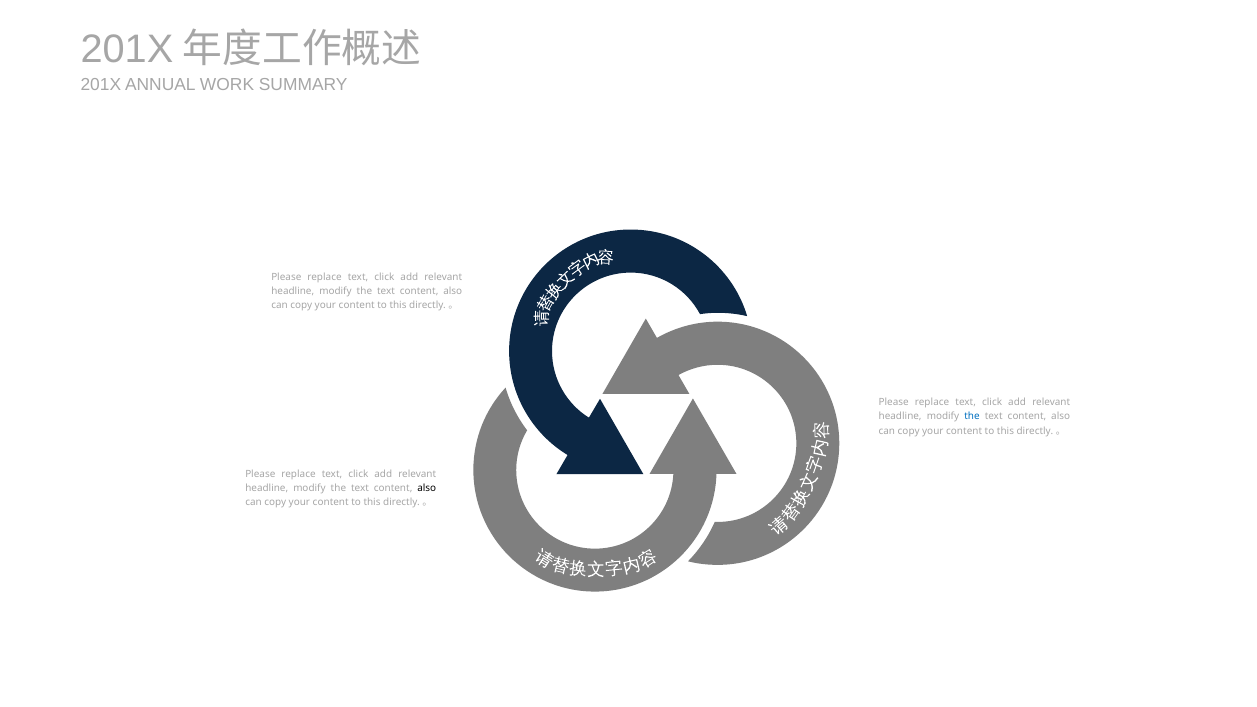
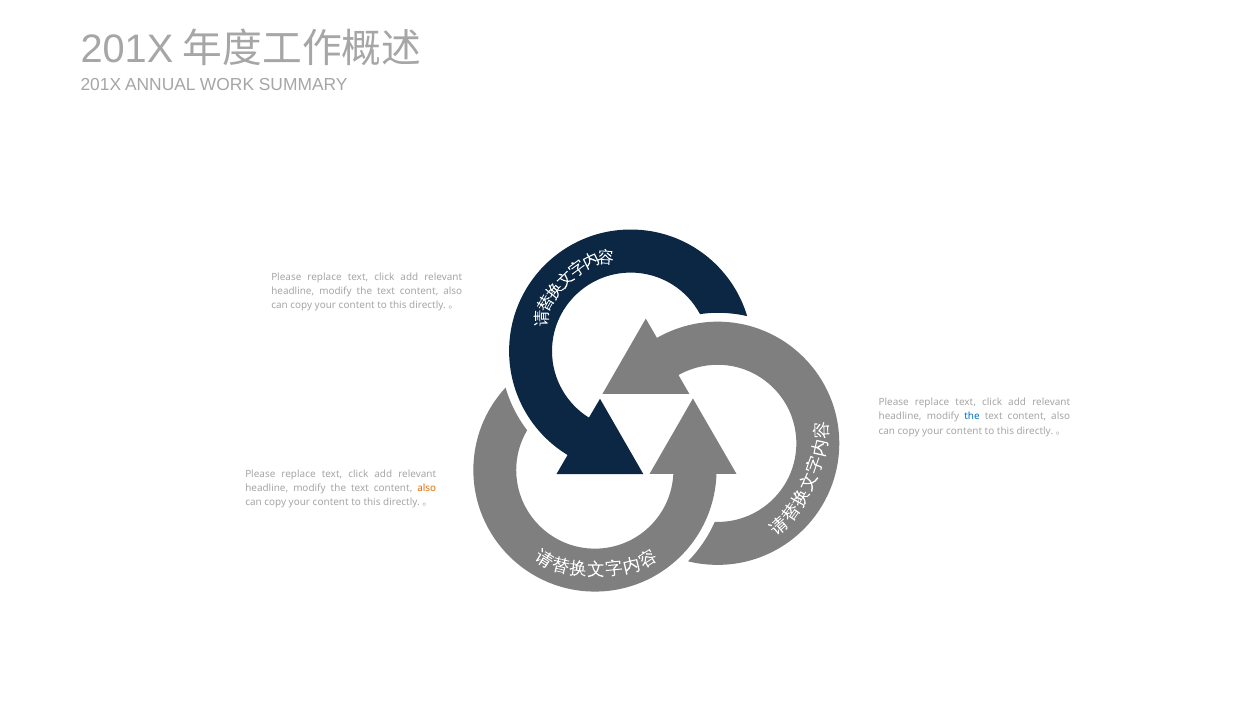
also colour: black -> orange (427, 488)
